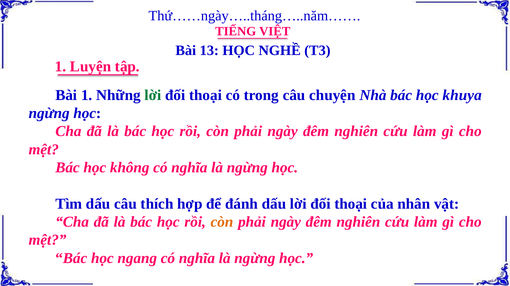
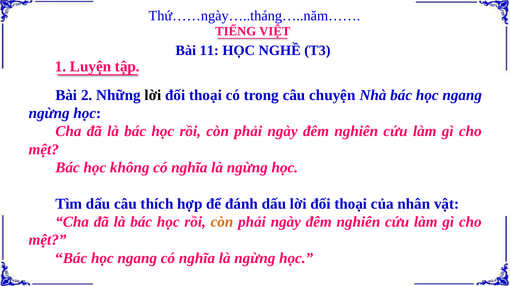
13: 13 -> 11 (209, 50)
Bài 1: 1 -> 2 (87, 95)
lời colour: green -> black (153, 95)
Nhà bác học khuya: khuya -> ngang (462, 95)
